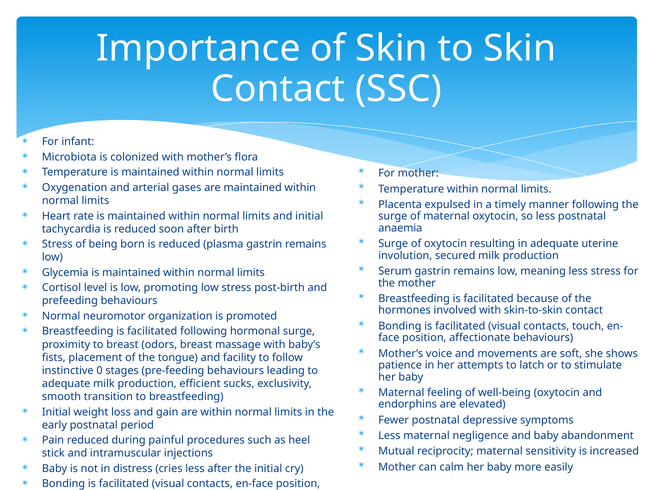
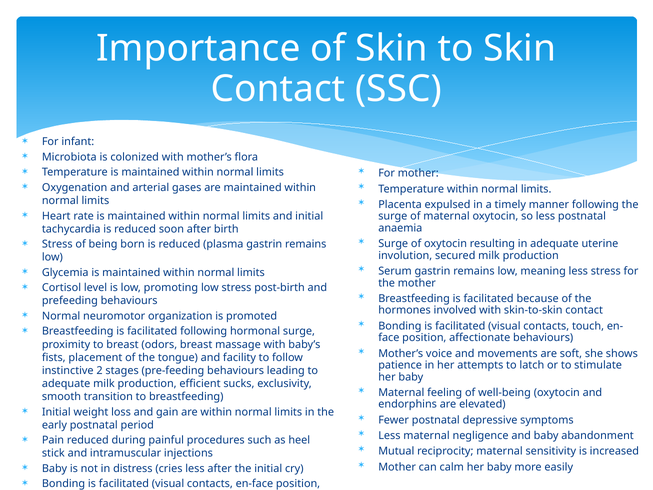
0: 0 -> 2 (100, 370)
